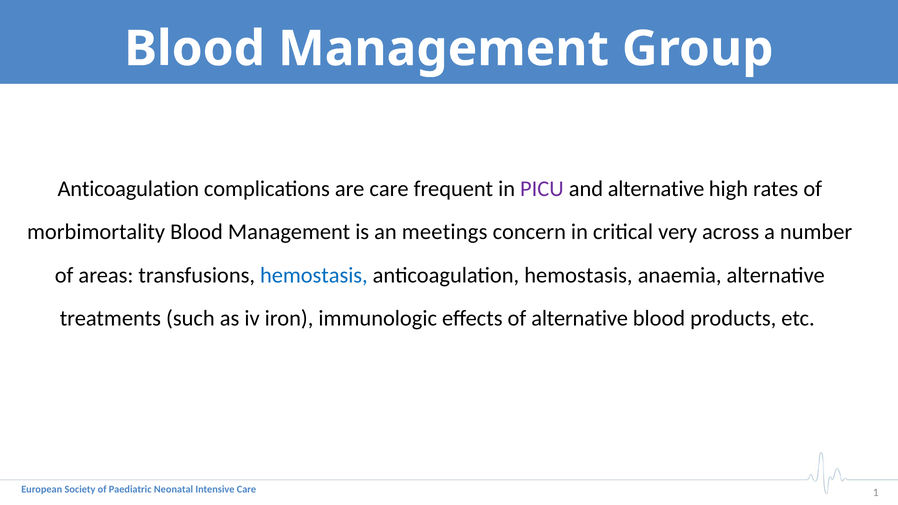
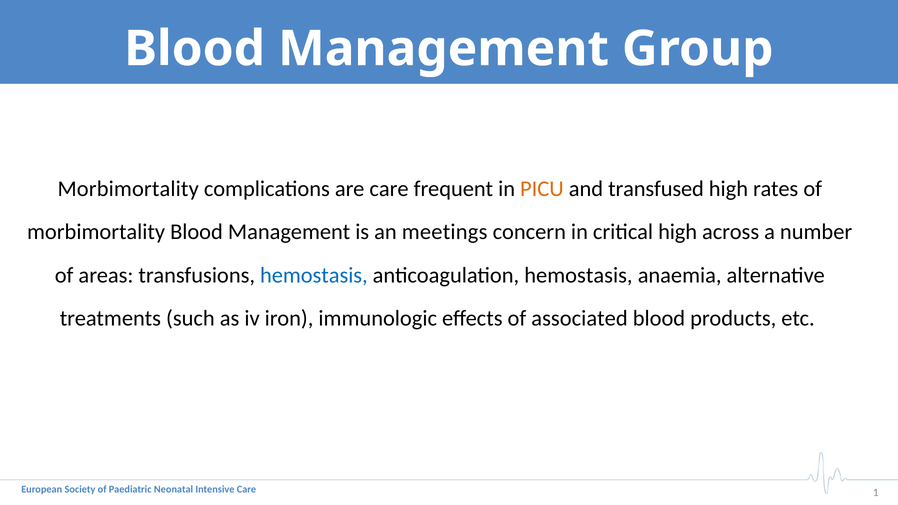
Anticoagulation: Anticoagulation -> Morbimortality (128, 189)
PICU colour: purple -> orange (542, 189)
and alternative: alternative -> transfused (656, 189)
critical very: very -> high (678, 232)
of alternative: alternative -> associated (580, 318)
